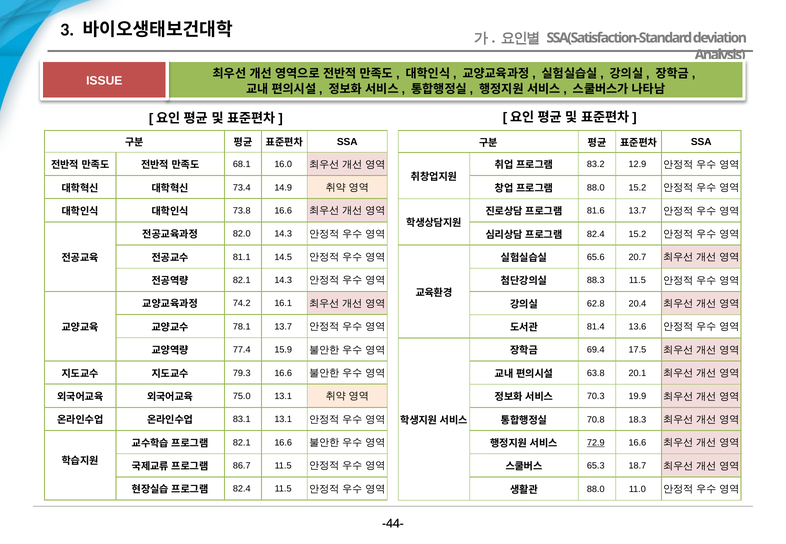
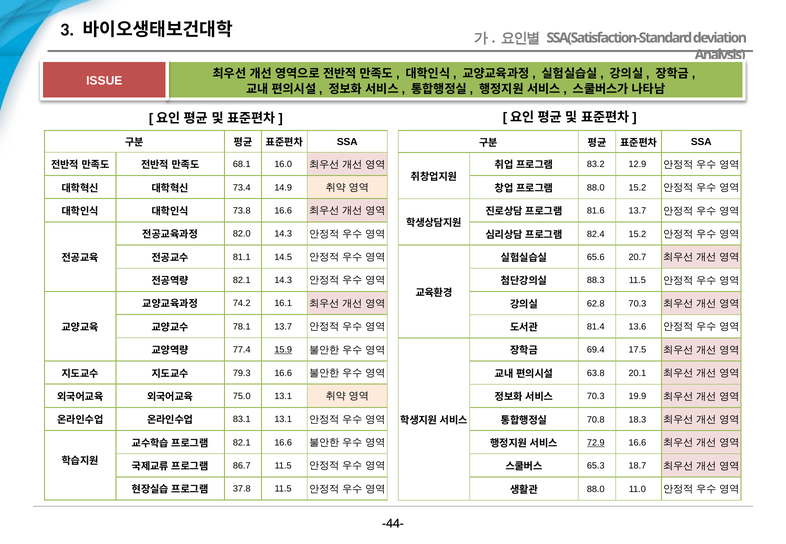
62.8 20.4: 20.4 -> 70.3 (637, 304)
15.9 underline: none -> present (283, 350)
82.4: 82.4 -> 37.8 (242, 489)
